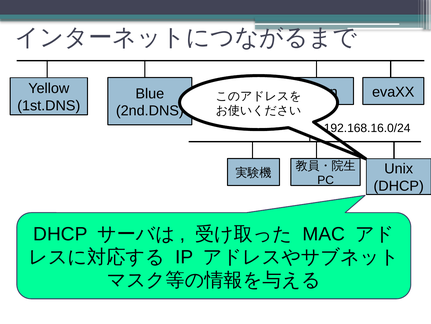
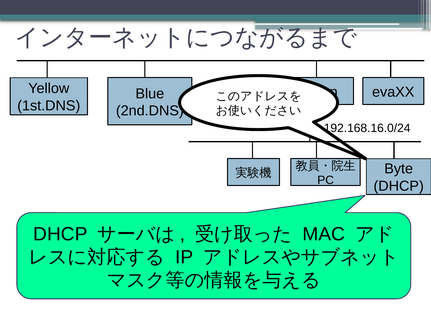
Unix: Unix -> Byte (399, 168)
